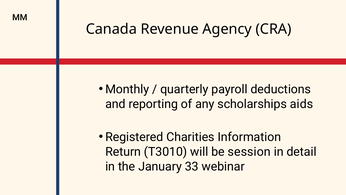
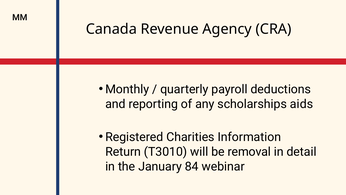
session: session -> removal (249, 152)
33: 33 -> 84 (192, 166)
